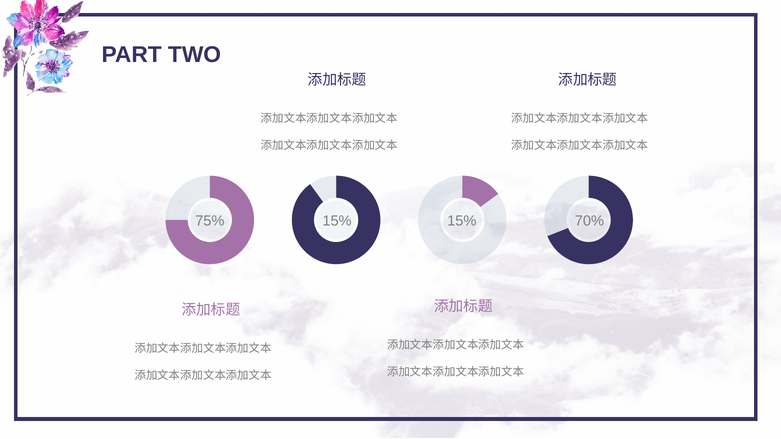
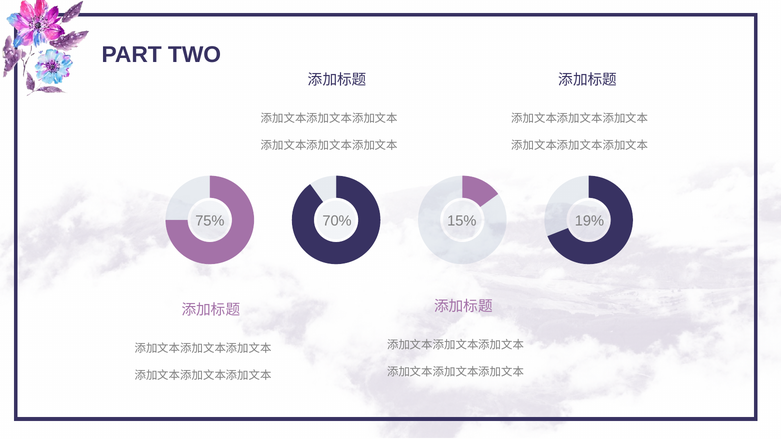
75% 15%: 15% -> 70% (337, 221)
70%: 70% -> 19% (589, 221)
